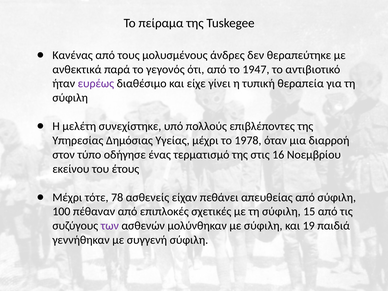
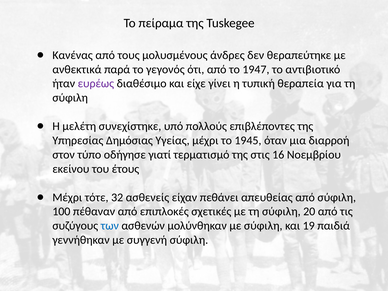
1978: 1978 -> 1945 (248, 140)
ένας: ένας -> γιατί (160, 155)
78: 78 -> 32 (117, 197)
15: 15 -> 20 (309, 212)
των colour: purple -> blue (110, 226)
